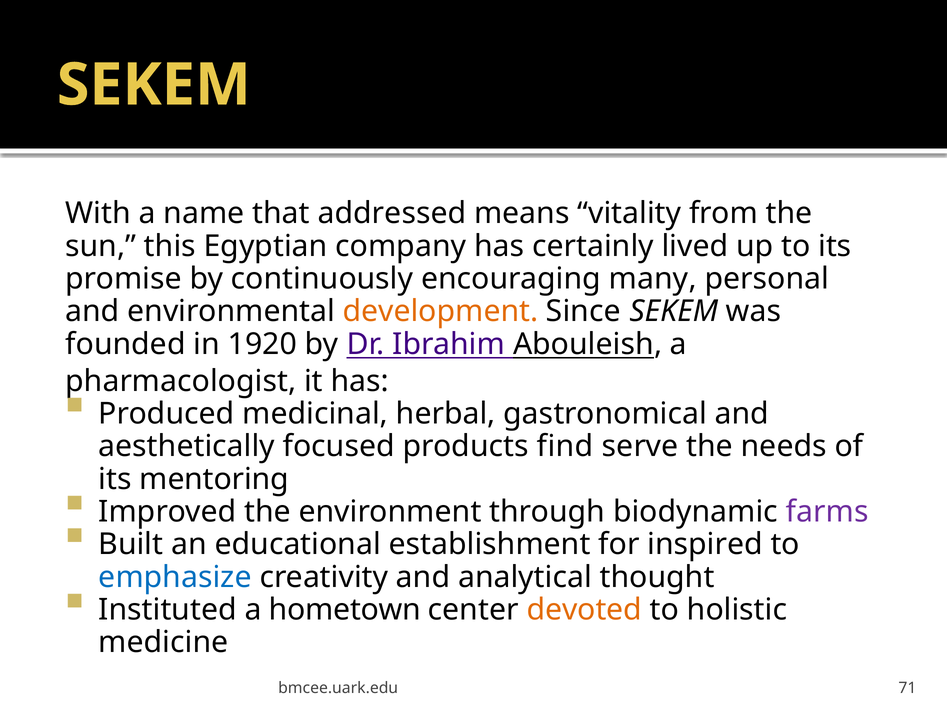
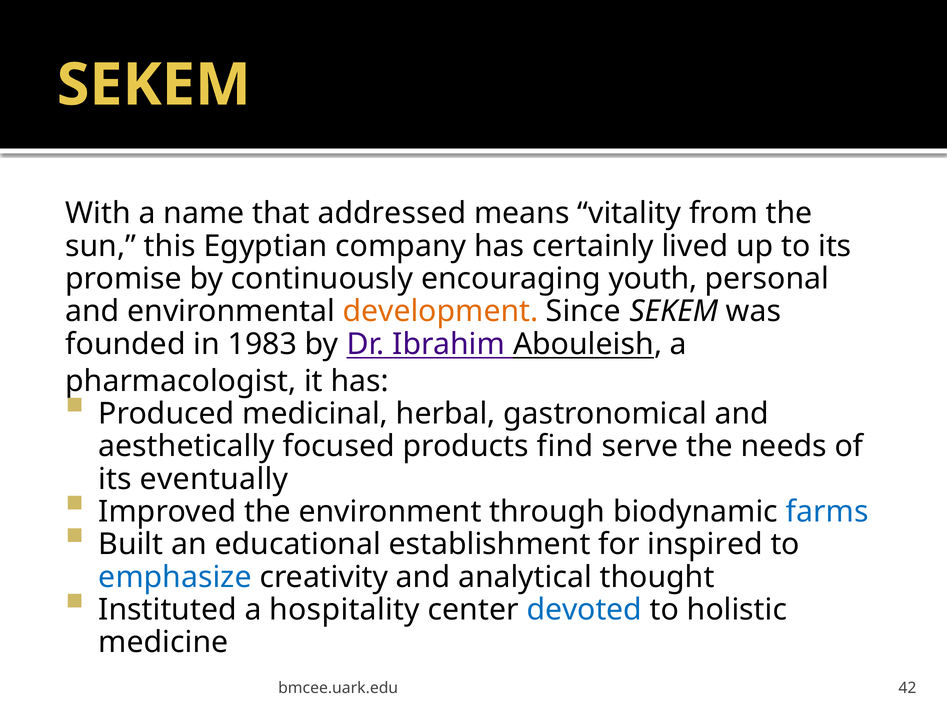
many: many -> youth (653, 279)
1920: 1920 -> 1983 (263, 344)
mentoring: mentoring -> eventually (214, 479)
farms colour: purple -> blue (827, 512)
hometown: hometown -> hospitality (345, 610)
devoted colour: orange -> blue (584, 610)
71: 71 -> 42 (907, 688)
